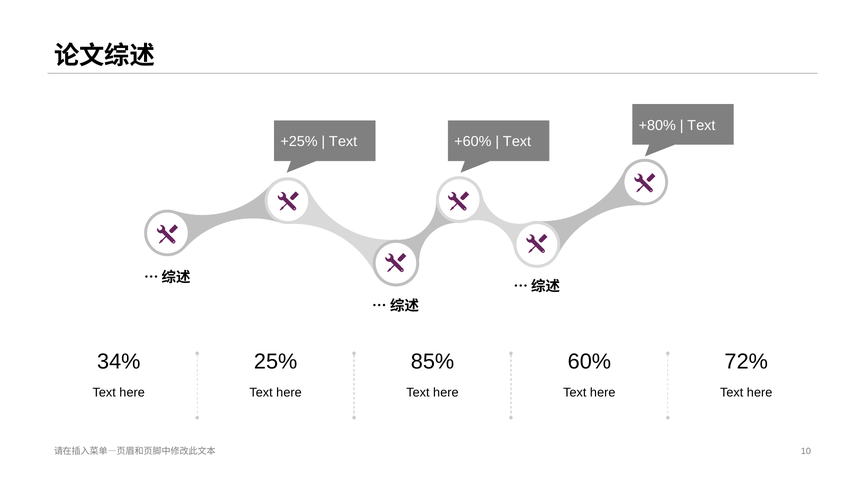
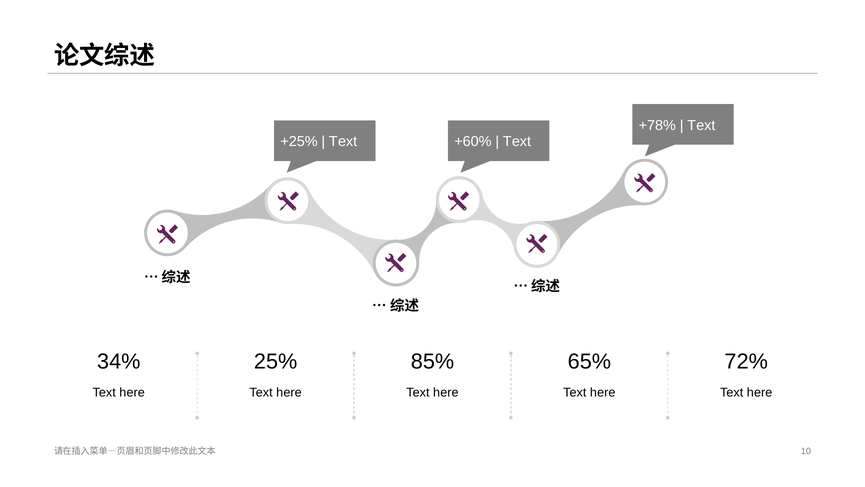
+80%: +80% -> +78% (657, 125)
6 0%: 0% -> 5% (595, 361)
